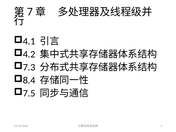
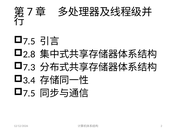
4.1: 4.1 -> 7.5 (29, 41)
4.2: 4.2 -> 2.8 (29, 54)
8.4: 8.4 -> 3.4 (29, 80)
